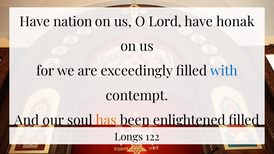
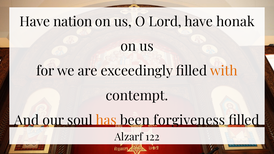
with colour: blue -> orange (224, 71)
enlightened: enlightened -> forgiveness (189, 120)
Longs: Longs -> Alzarf (129, 137)
